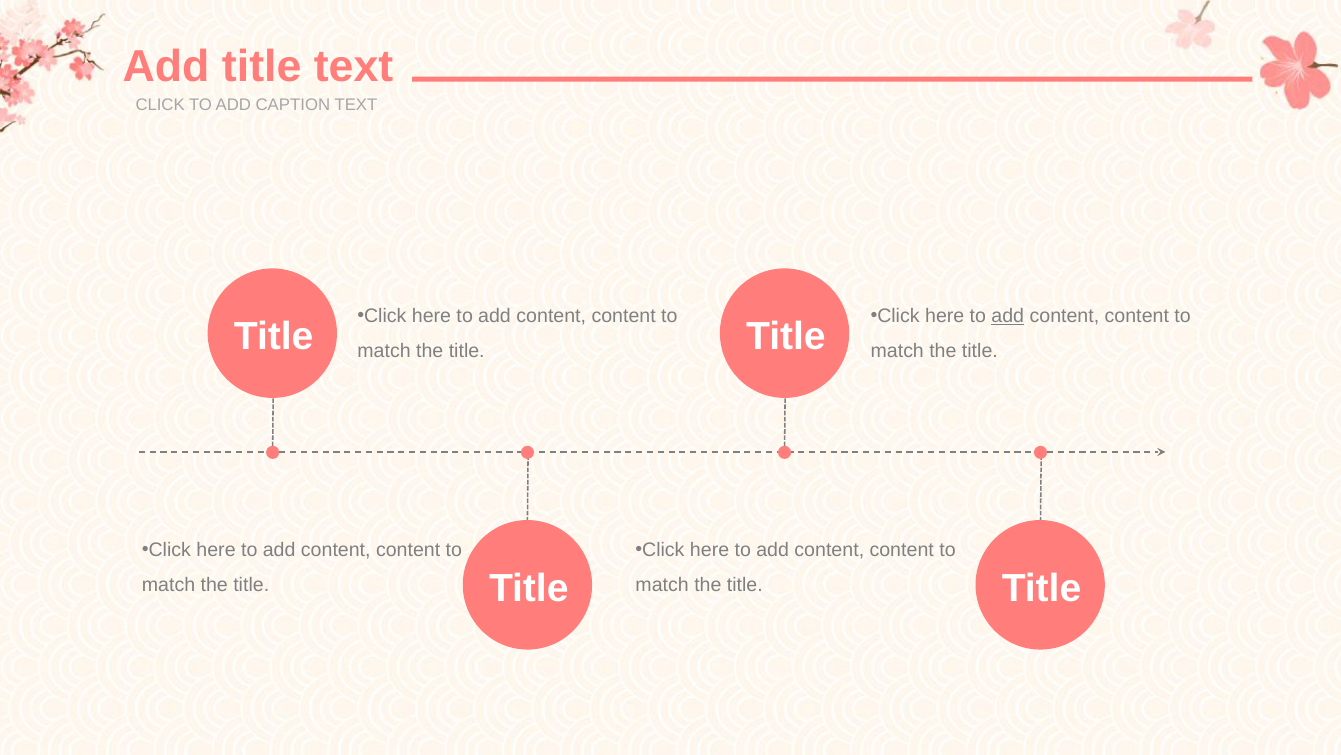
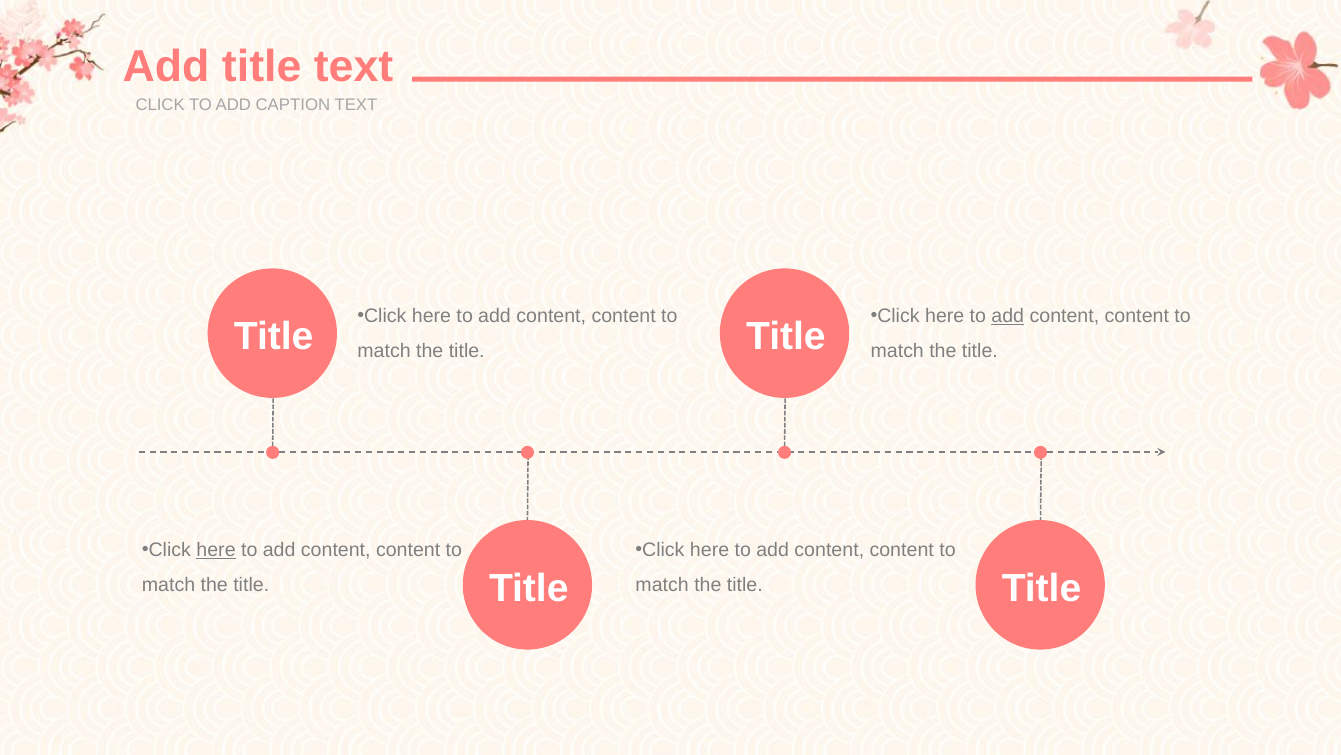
here underline: none -> present (216, 550)
